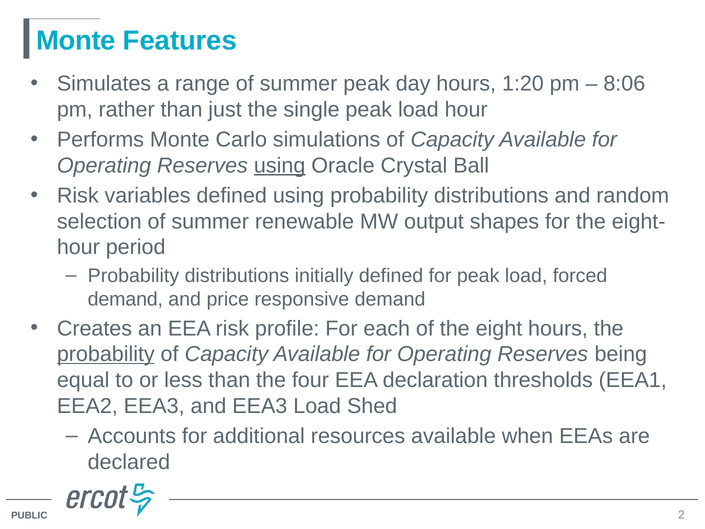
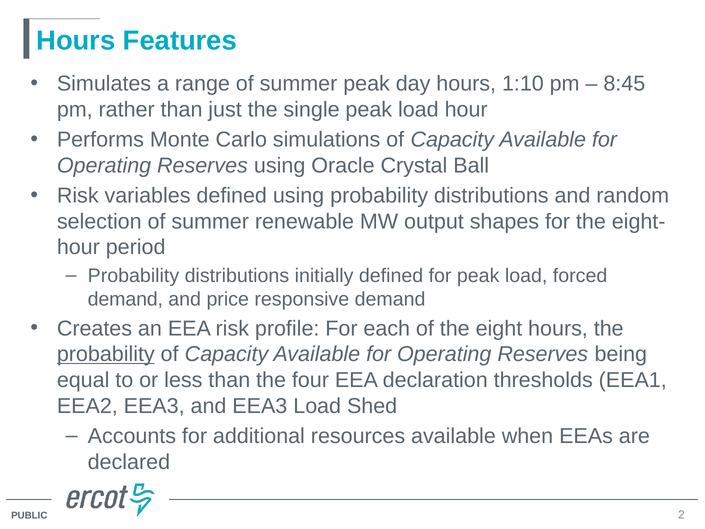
Monte: Monte -> Hours (76, 41)
1:20: 1:20 -> 1:10 (523, 84)
8:06: 8:06 -> 8:45 (624, 84)
using underline: present -> none (280, 165)
